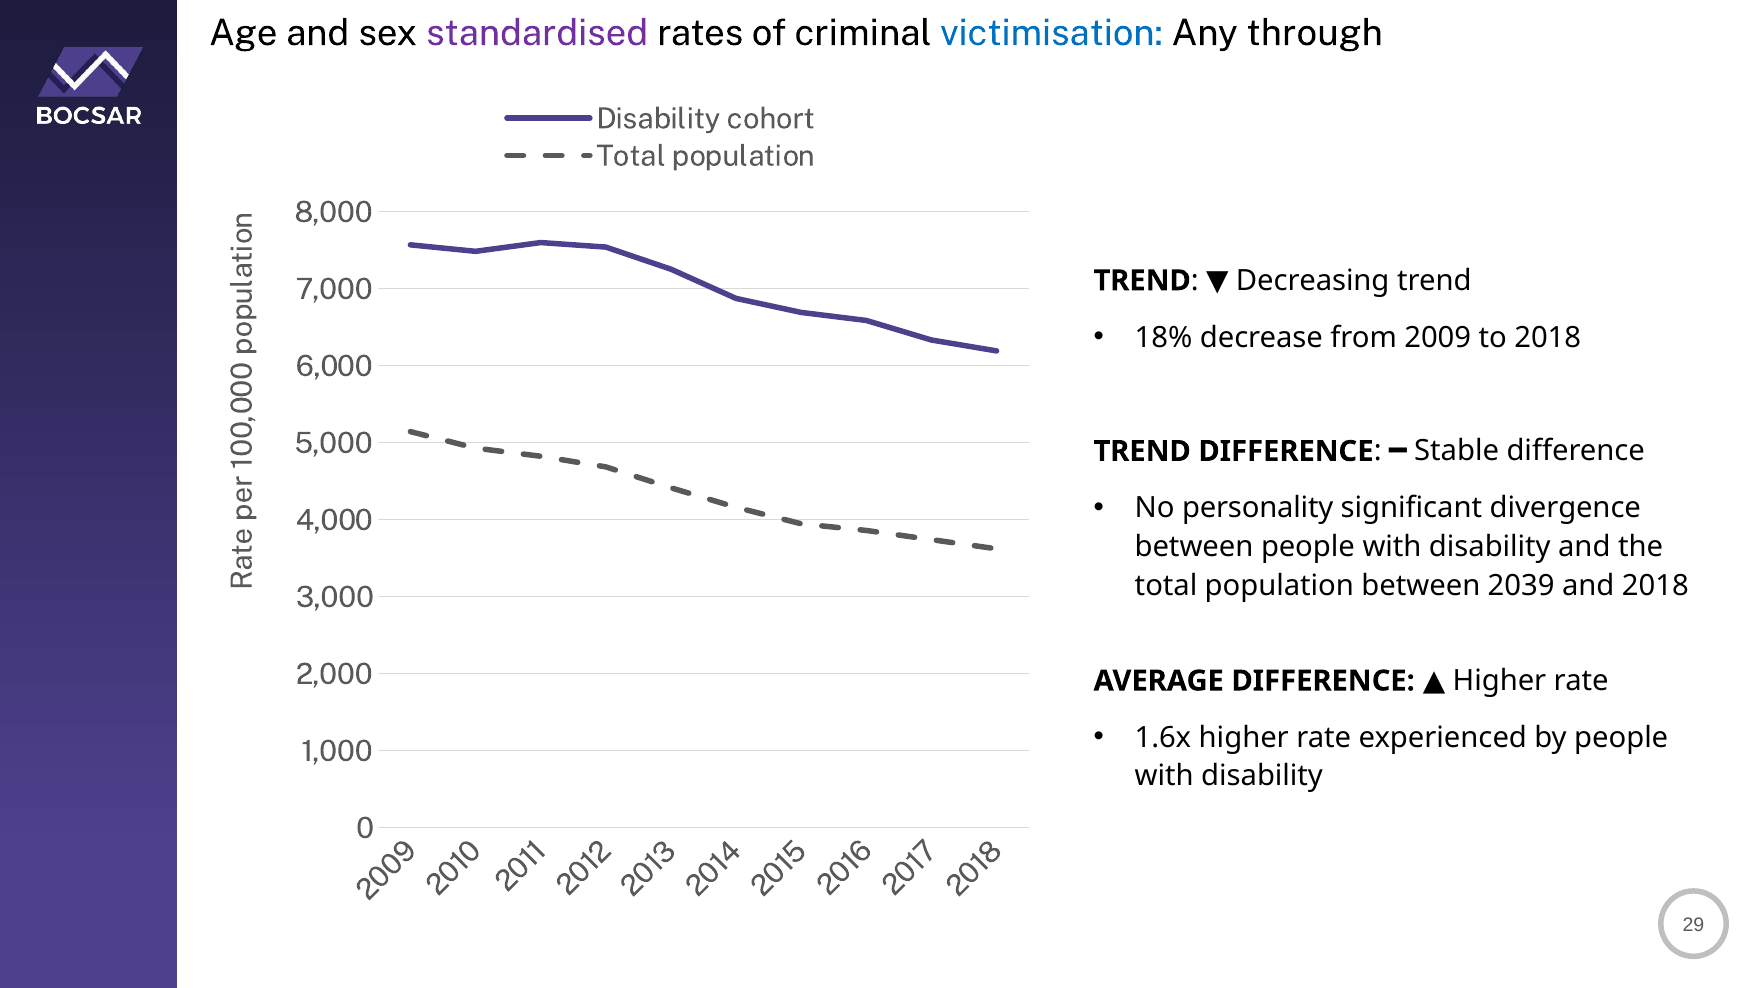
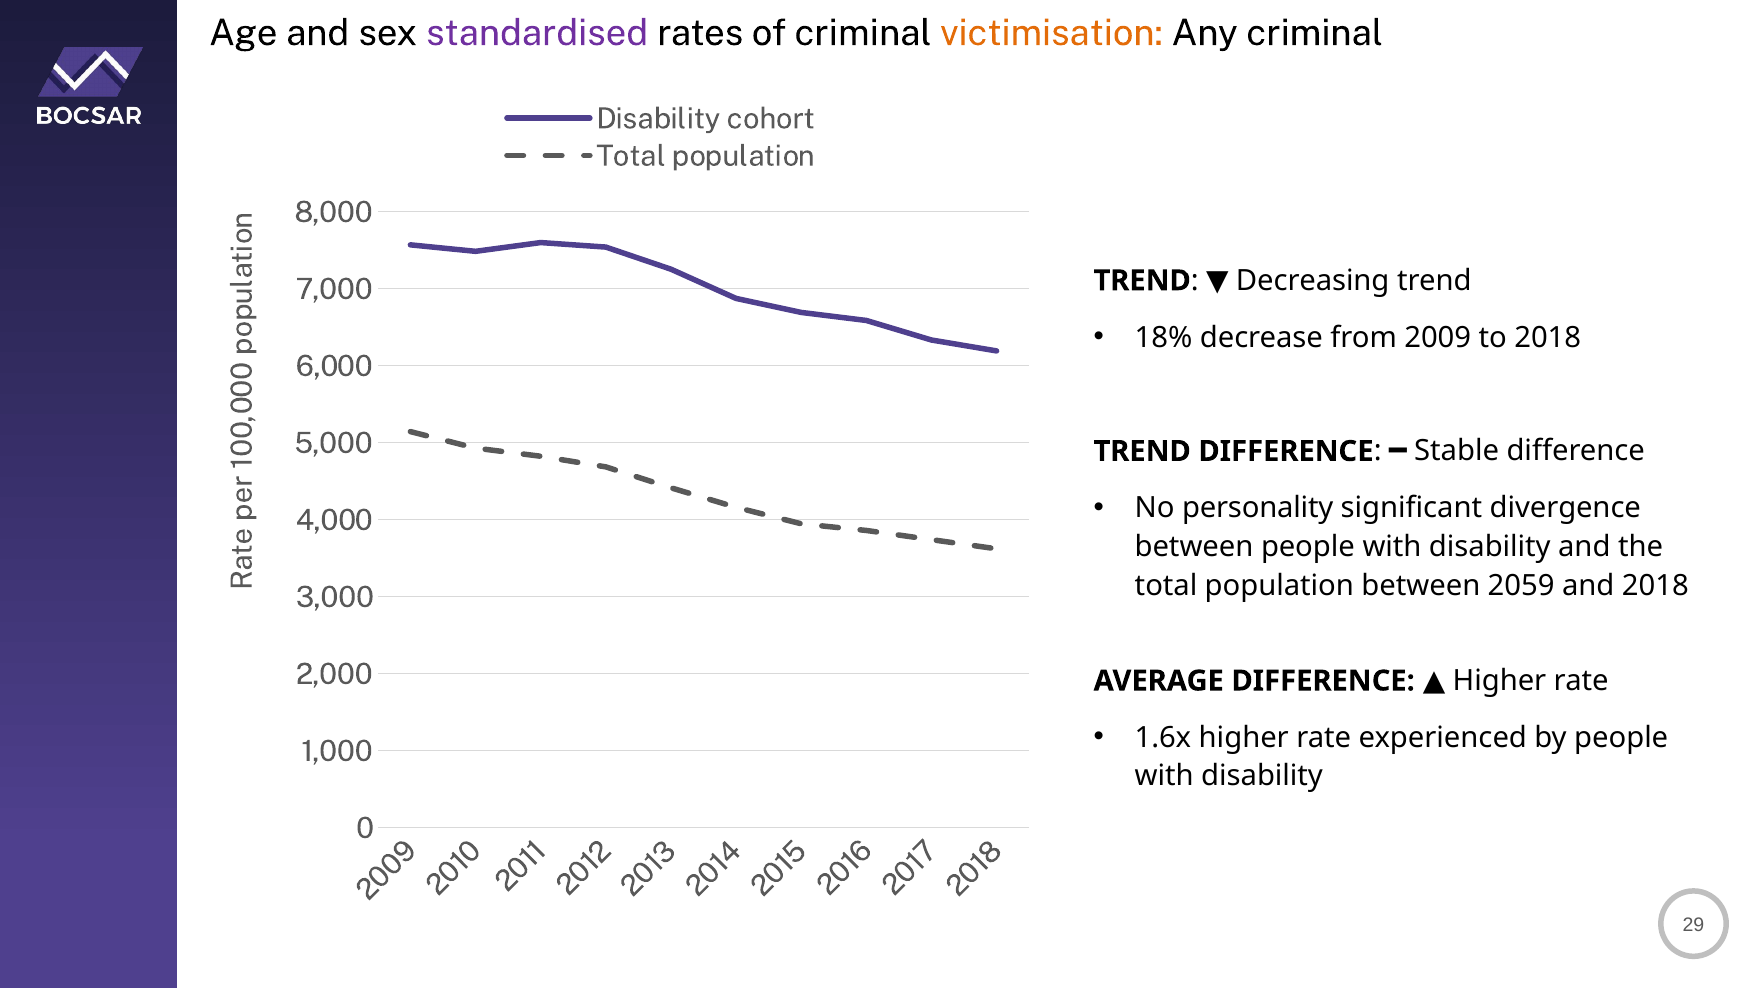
victimisation colour: blue -> orange (1051, 33)
Any through: through -> criminal (1315, 33)
2039: 2039 -> 2059 (1521, 585)
